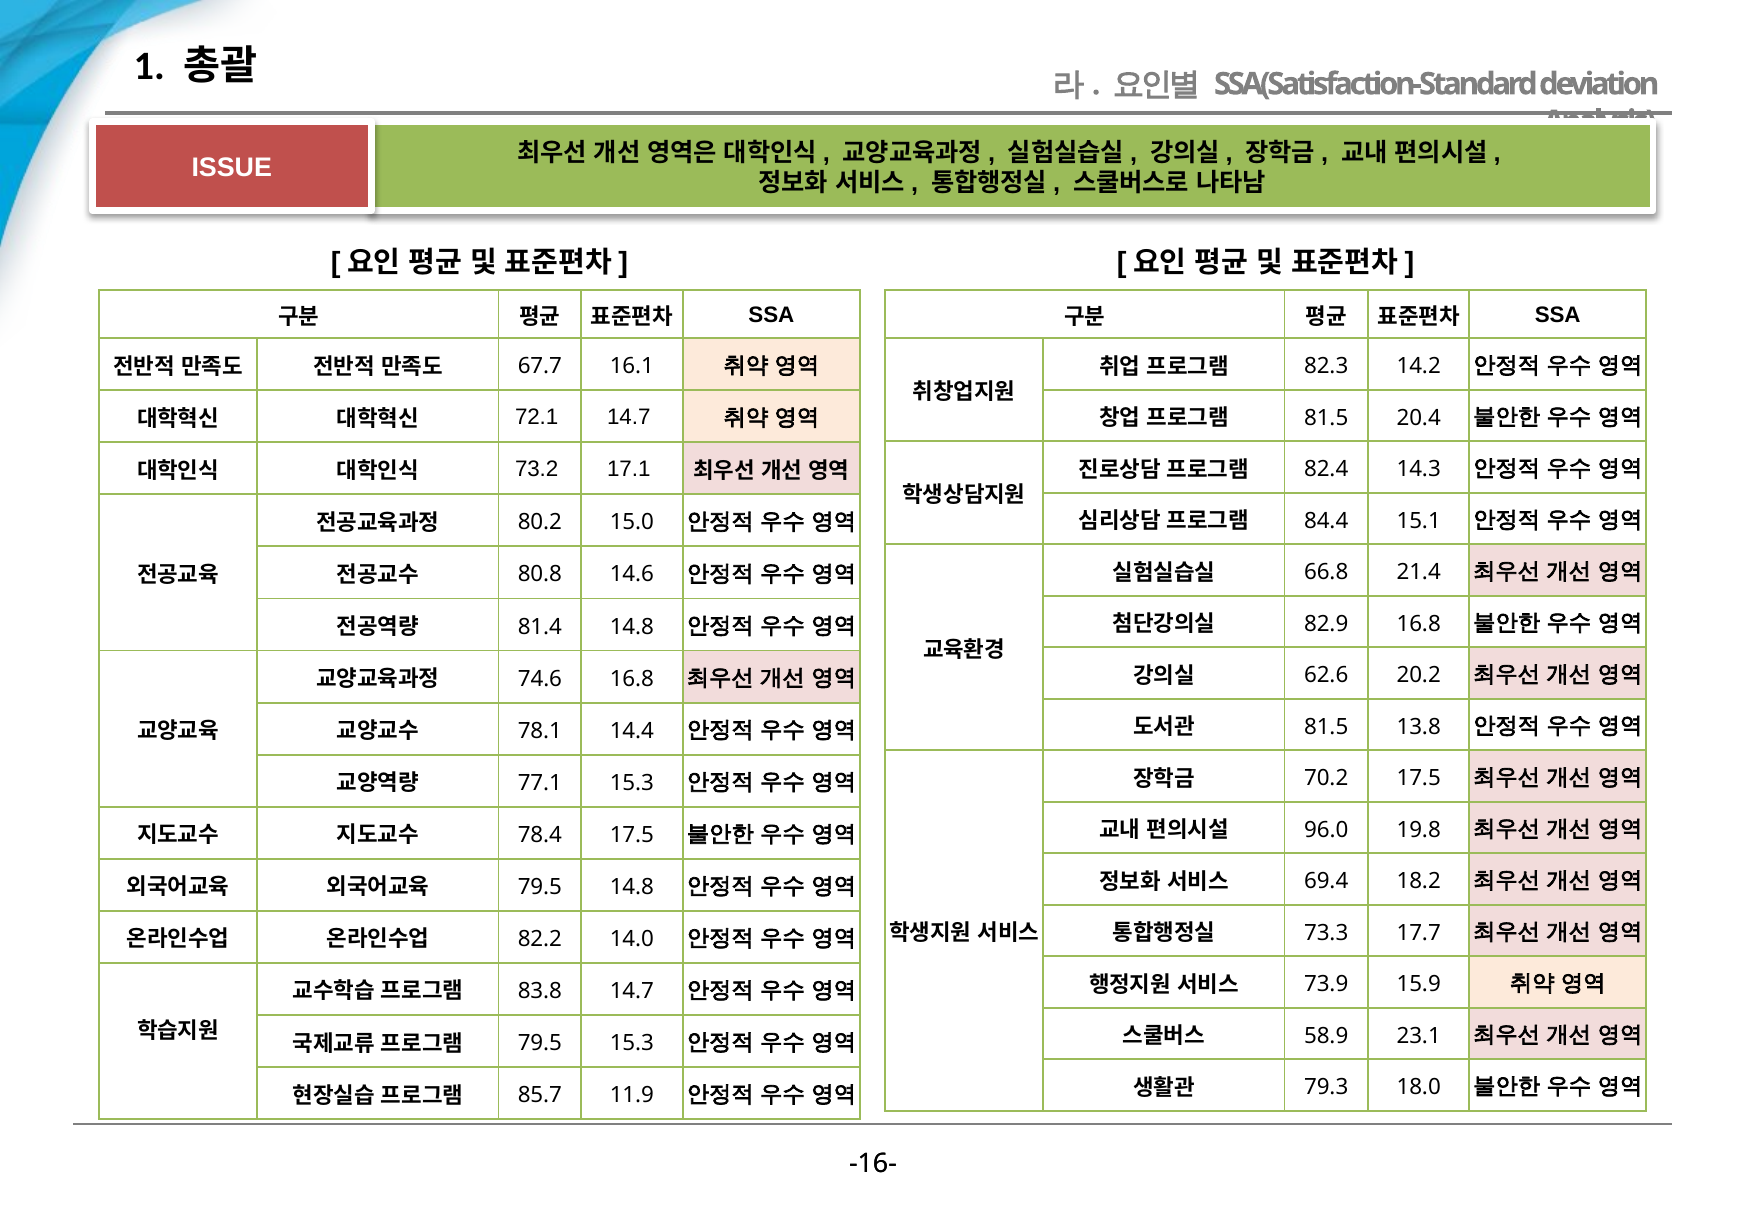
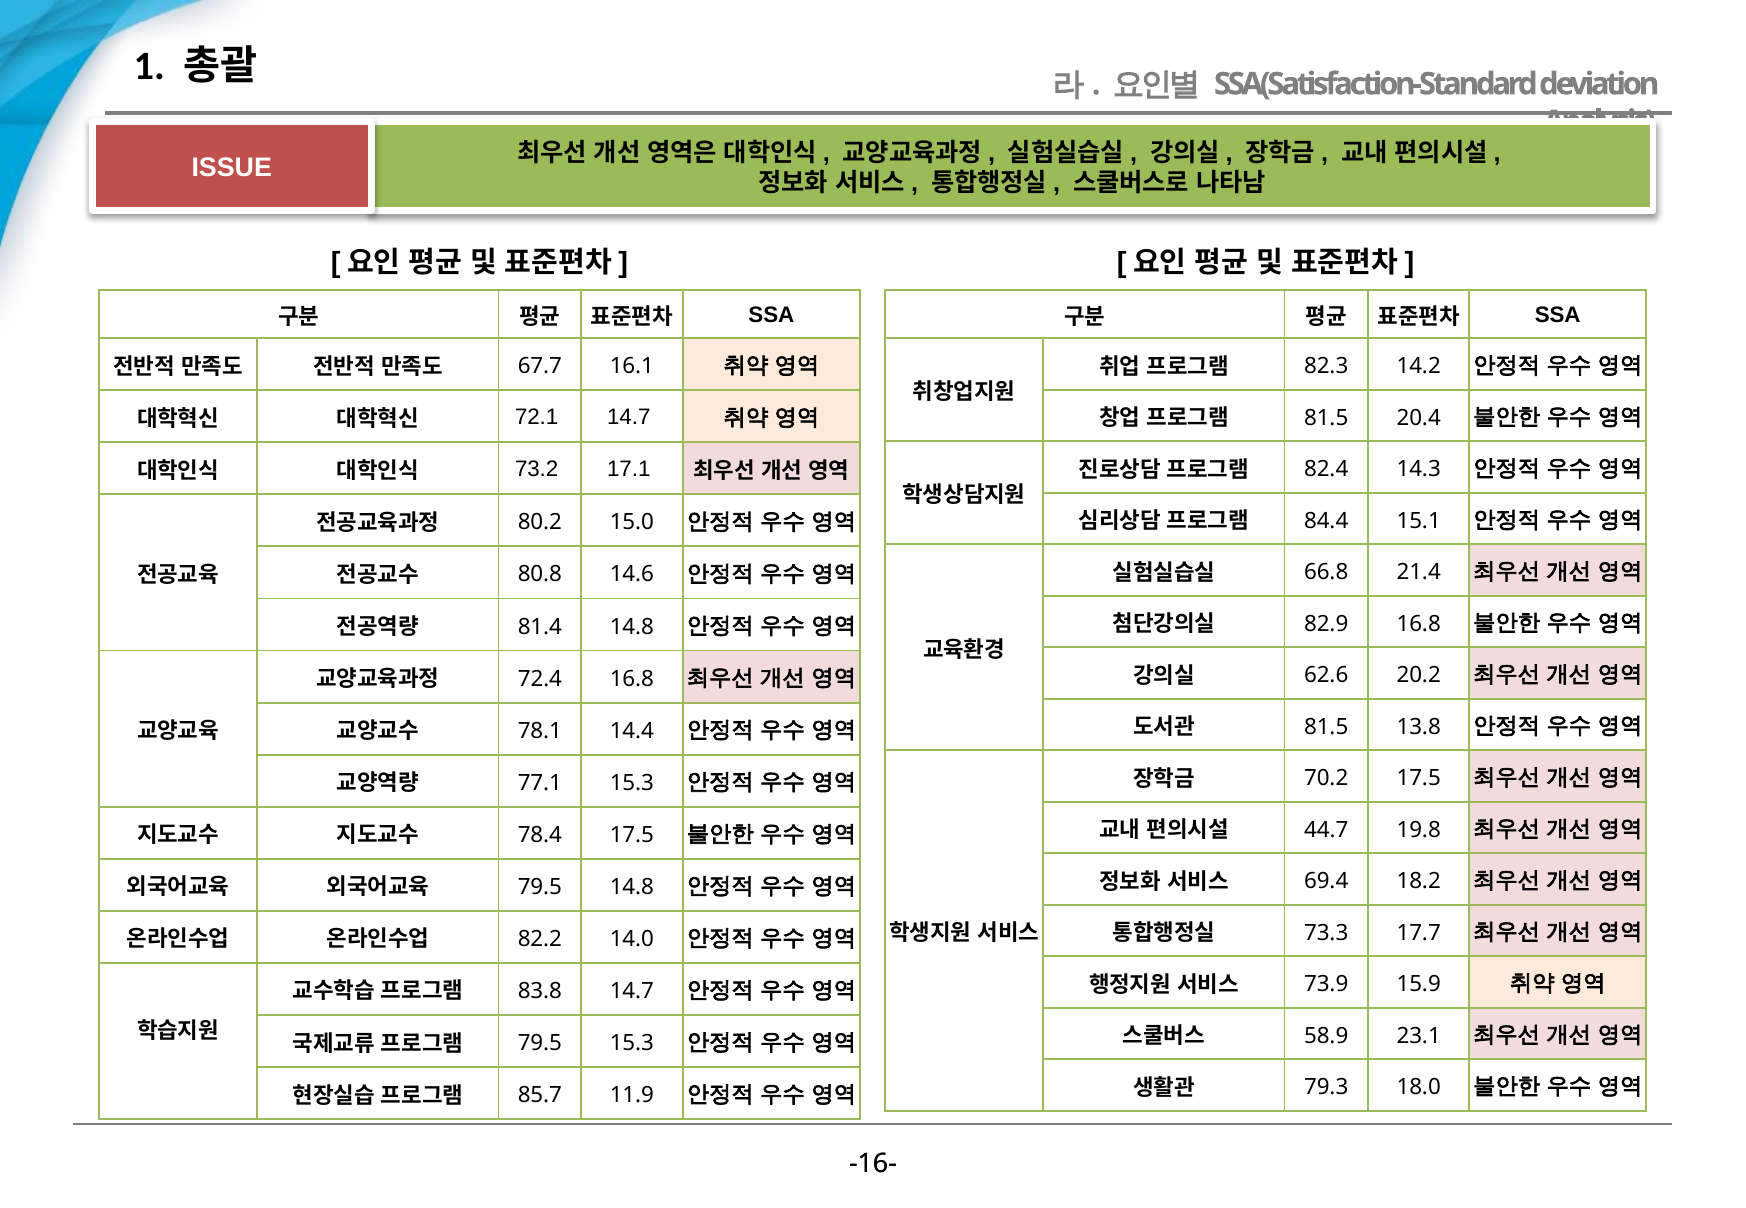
74.6: 74.6 -> 72.4 (540, 679)
96.0: 96.0 -> 44.7 (1326, 830)
